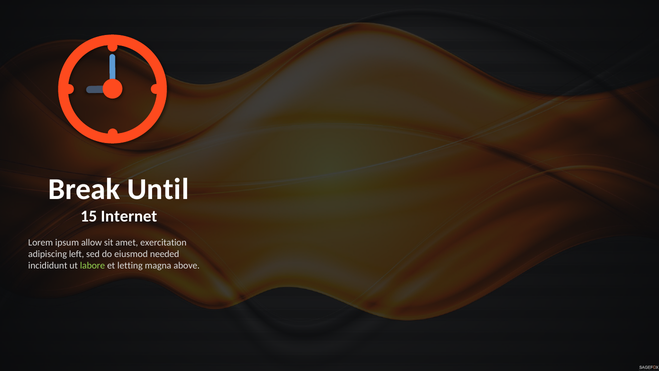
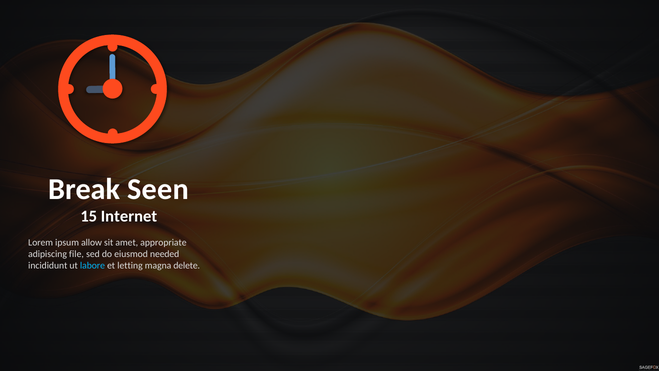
Until: Until -> Seen (158, 189)
exercitation: exercitation -> appropriate (163, 242)
left: left -> file (76, 254)
labore colour: light green -> light blue (92, 265)
above: above -> delete (187, 265)
